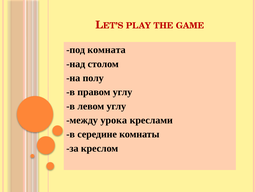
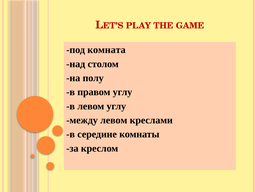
между урока: урока -> левом (114, 120)
